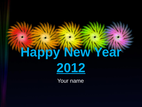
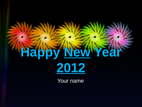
New underline: none -> present (77, 52)
